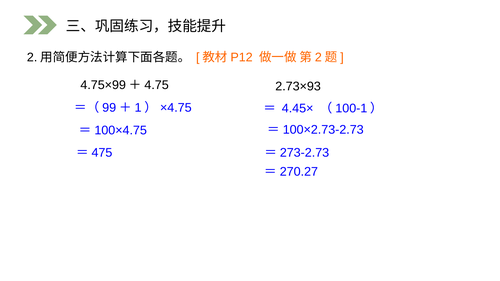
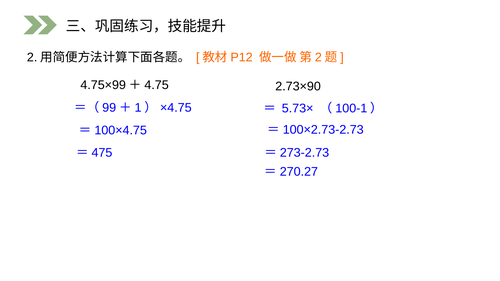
2.73×93: 2.73×93 -> 2.73×90 (298, 86)
4.45×: 4.45× -> 5.73× (298, 109)
